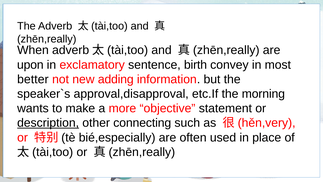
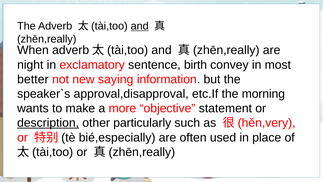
and underline: none -> present (140, 26)
upon: upon -> night (30, 65)
adding: adding -> saying (116, 79)
connecting: connecting -> particularly (142, 123)
